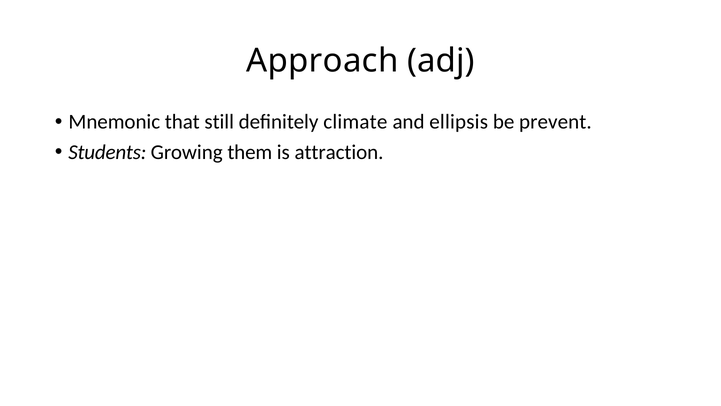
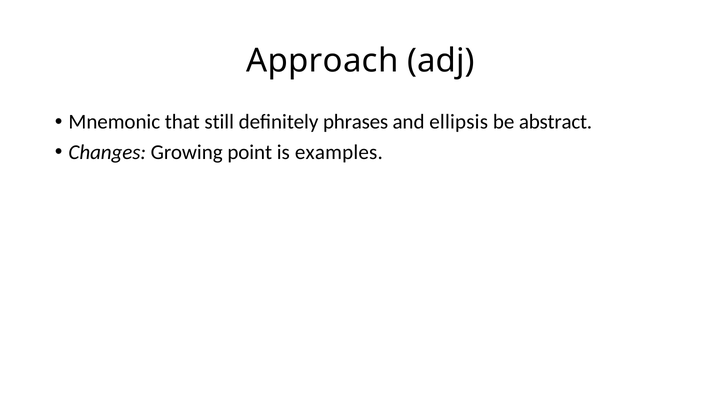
climate: climate -> phrases (356, 122)
prevent: prevent -> abstract (556, 122)
Students: Students -> Changes (107, 152)
them: them -> point (250, 152)
attraction: attraction -> examples (339, 152)
